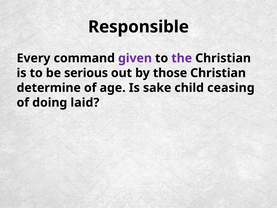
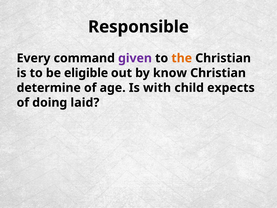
the colour: purple -> orange (182, 58)
serious: serious -> eligible (86, 73)
those: those -> know (170, 73)
sake: sake -> with (157, 88)
ceasing: ceasing -> expects (231, 88)
